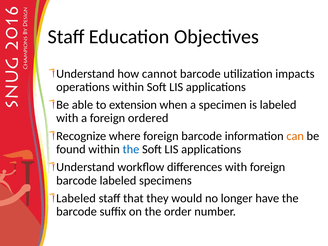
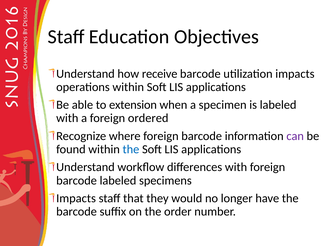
cannot: cannot -> receive (160, 74)
can colour: orange -> purple (295, 136)
Labeled: Labeled -> Impacts (76, 198)
